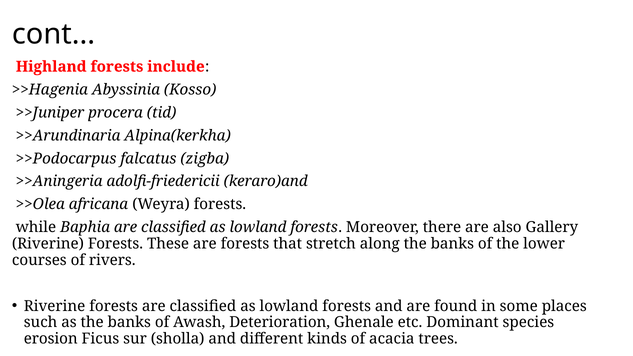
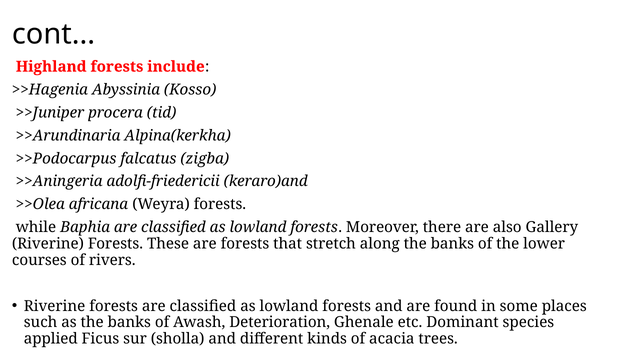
erosion: erosion -> applied (51, 339)
